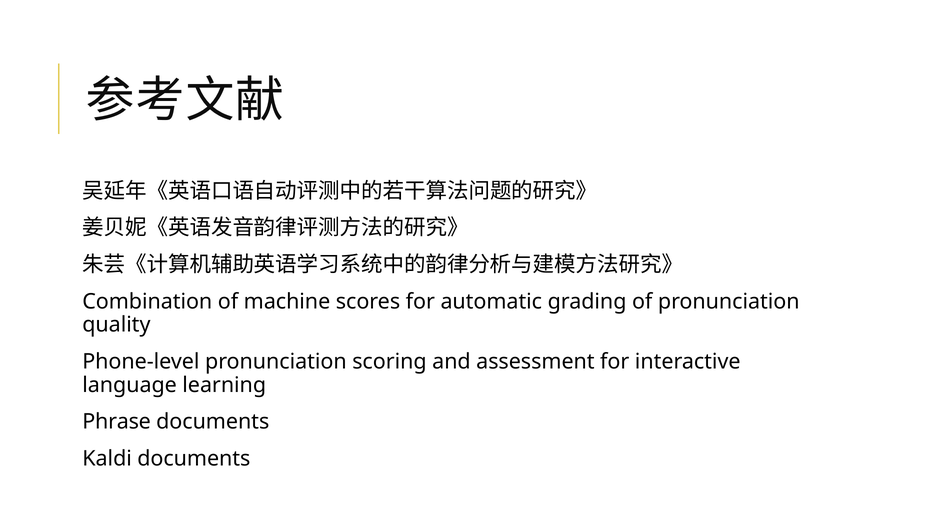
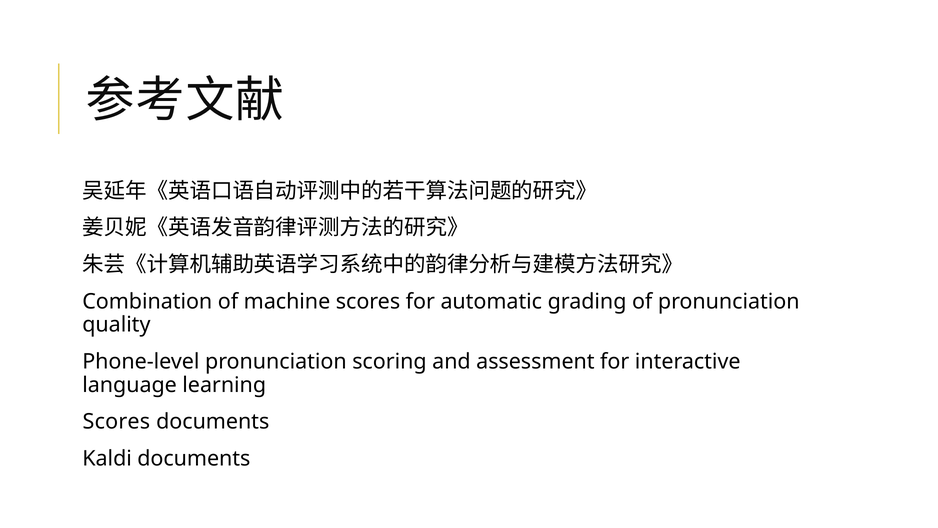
Phrase: Phrase -> Scores (116, 422)
